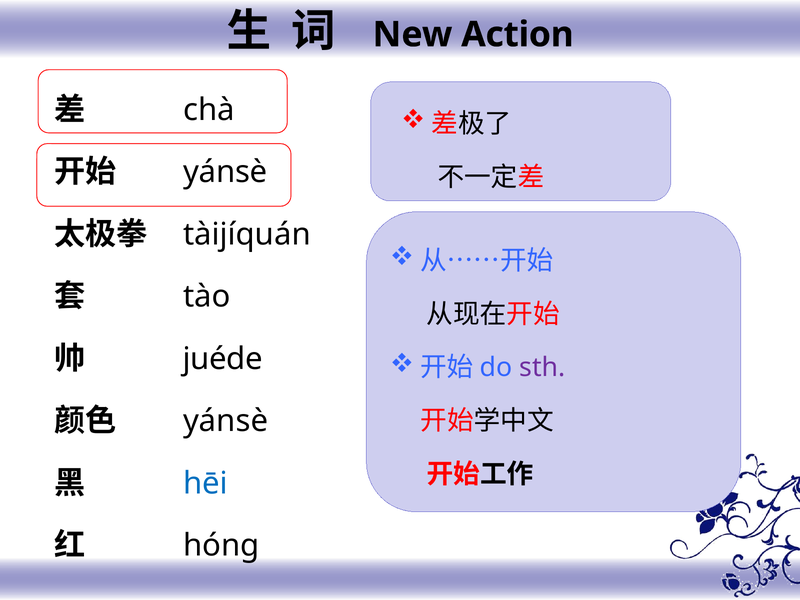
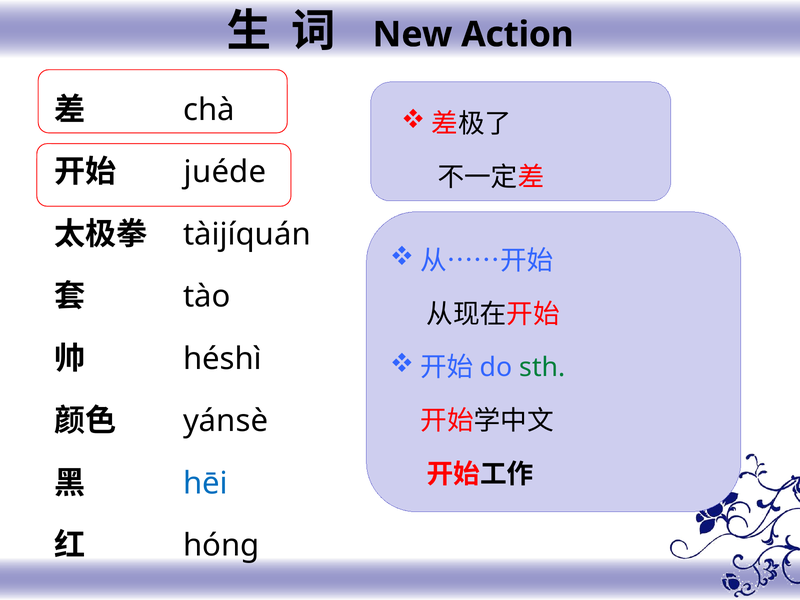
yánsè: yánsè -> juéde (225, 172)
juéde: juéde -> héshì (223, 359)
sth colour: purple -> green (542, 368)
